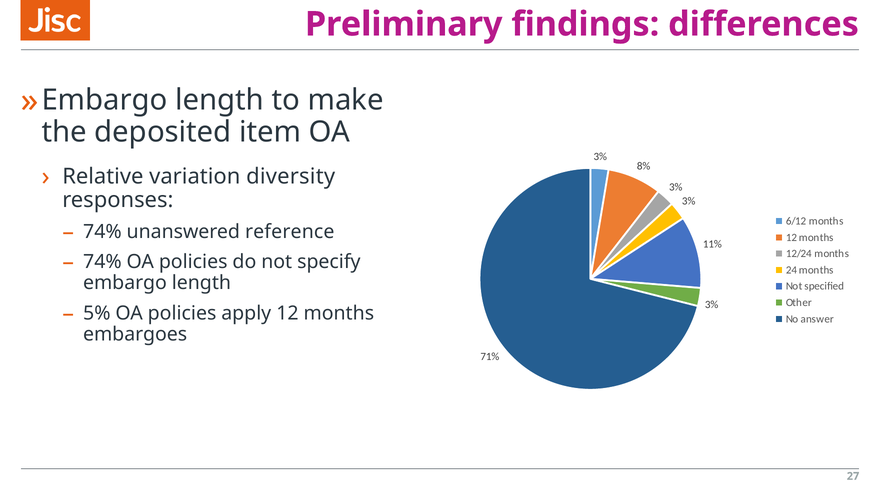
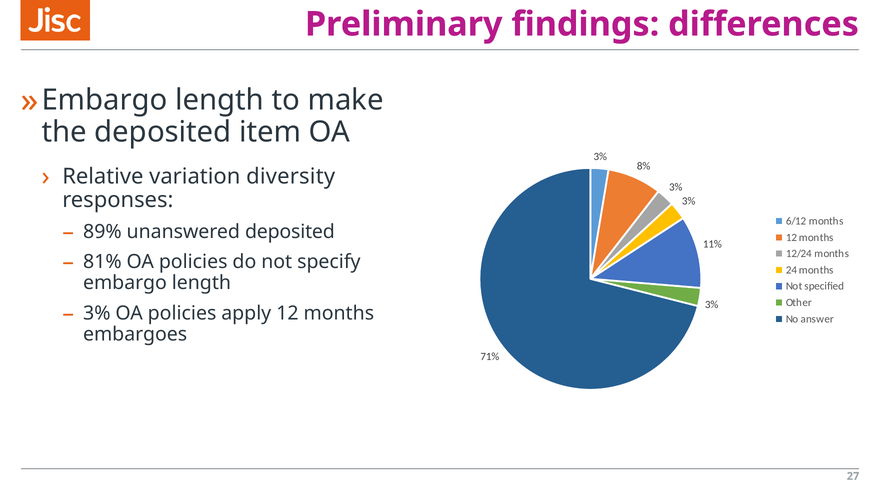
74%: 74% -> 89% (102, 232)
unanswered reference: reference -> deposited (290, 232)
74%: 74% -> 81% (102, 262)
5%: 5% -> 3% (97, 313)
